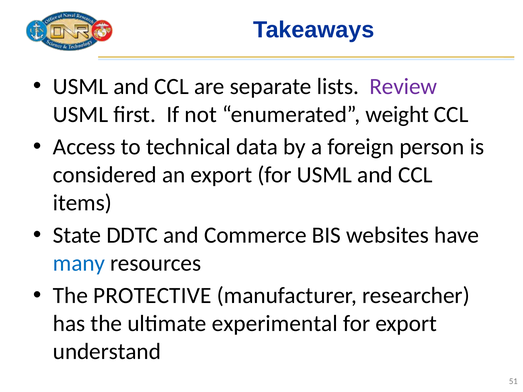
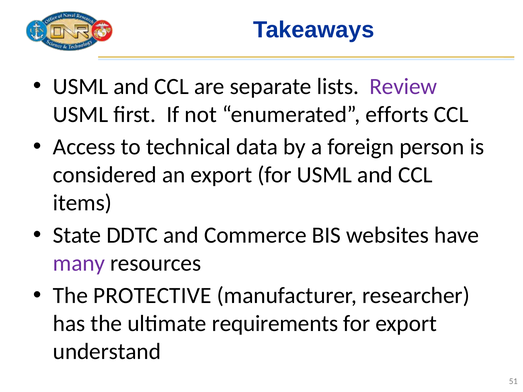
weight: weight -> efforts (397, 114)
many colour: blue -> purple (79, 263)
experimental: experimental -> requirements (275, 324)
